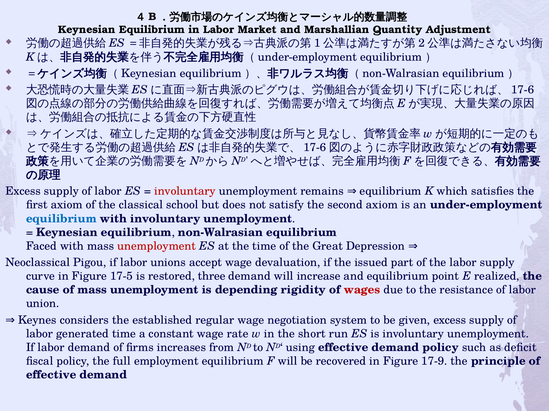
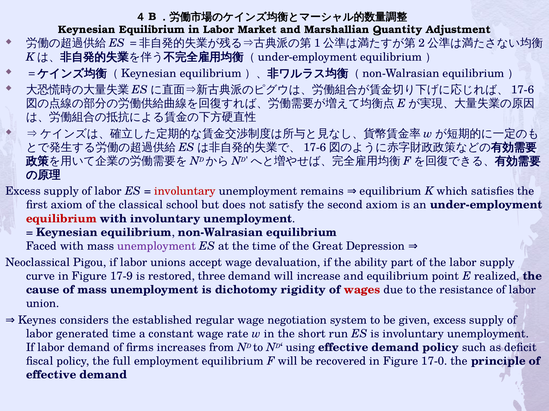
equilibrium colour: blue -> red (61, 219)
unemployment colour: red -> purple (157, 246)
issued: issued -> ability (371, 263)
17-5: 17-5 -> 17-9 (122, 277)
depending: depending -> dichotomy (246, 290)
17-9: 17-9 -> 17-0 (434, 362)
